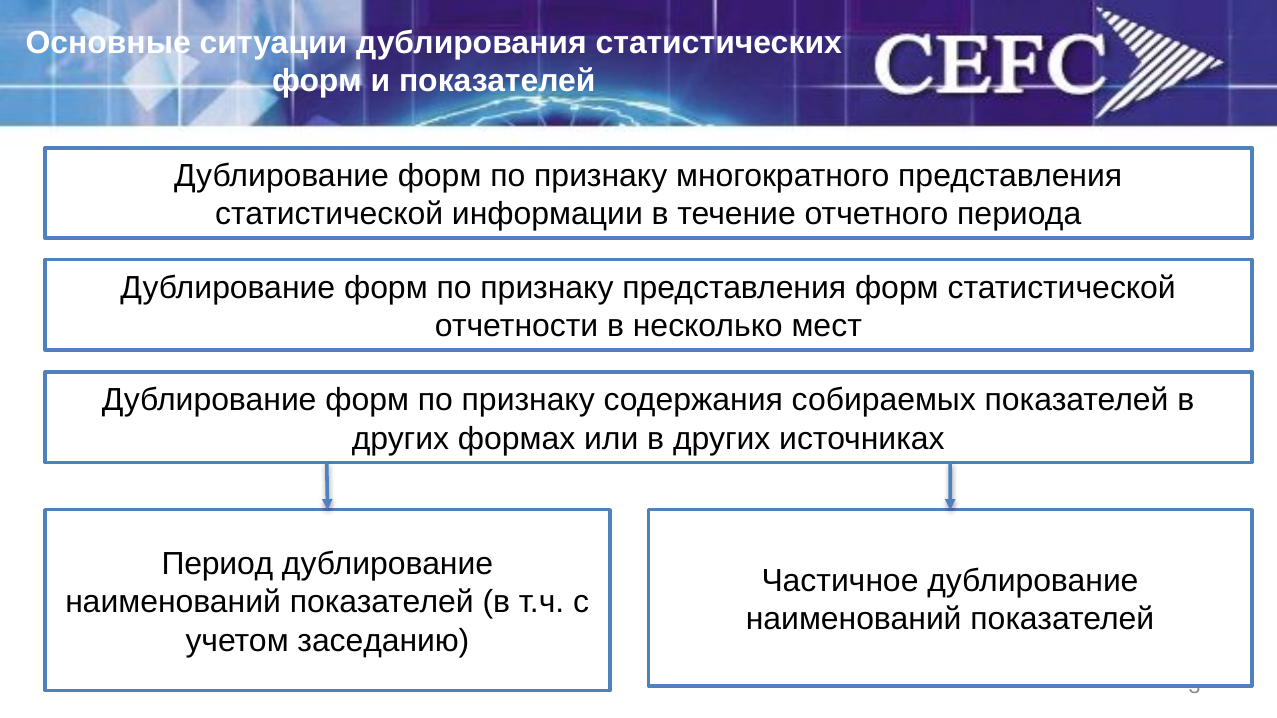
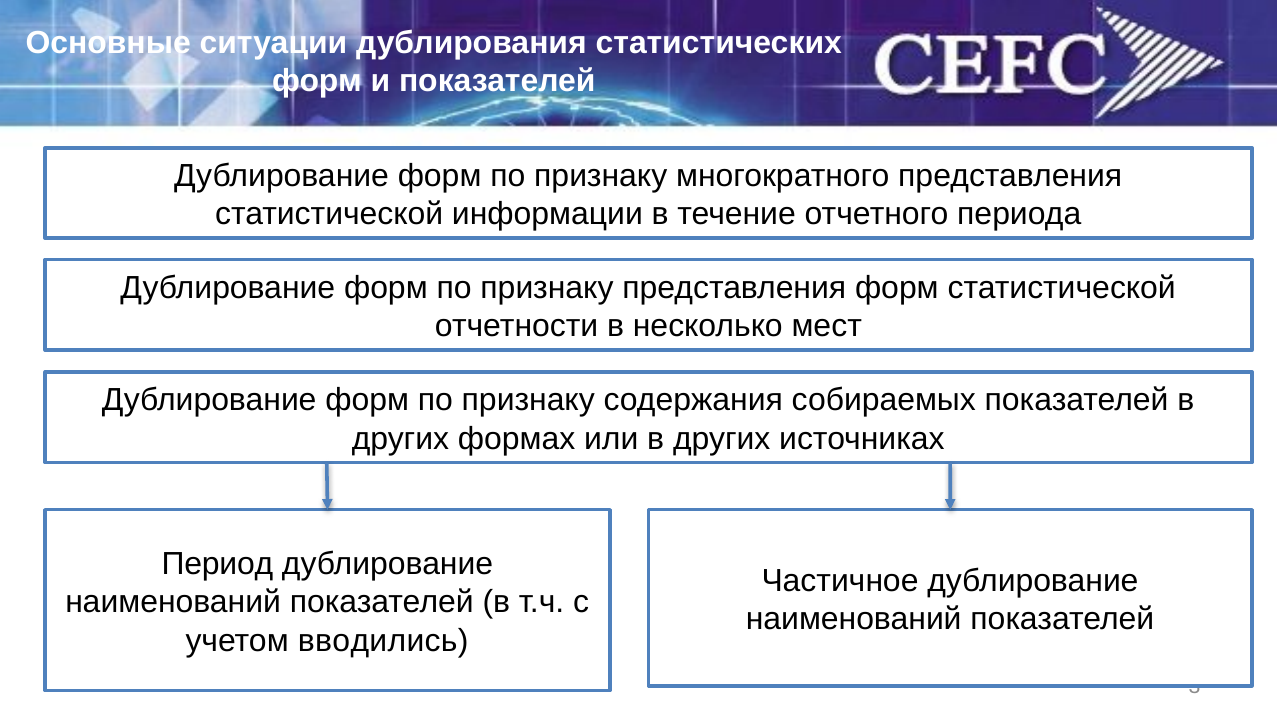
заседанию: заседанию -> вводились (383, 641)
